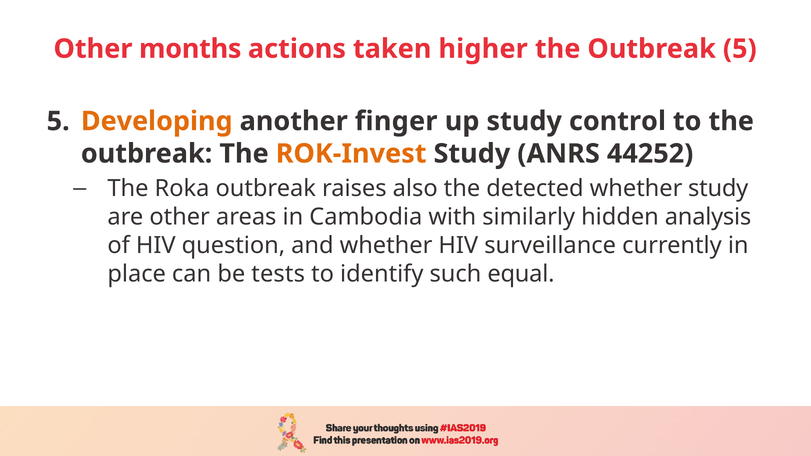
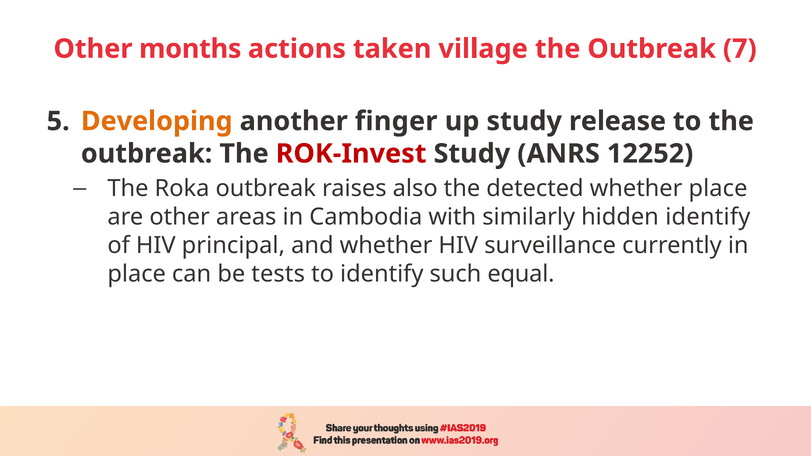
higher: higher -> village (483, 49)
Outbreak 5: 5 -> 7 (740, 49)
control: control -> release (618, 121)
ROK-Invest colour: orange -> red (351, 154)
44252: 44252 -> 12252 (650, 154)
whether study: study -> place (718, 189)
hidden analysis: analysis -> identify (708, 217)
question: question -> principal (233, 245)
